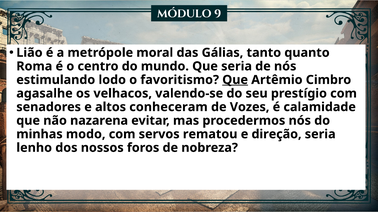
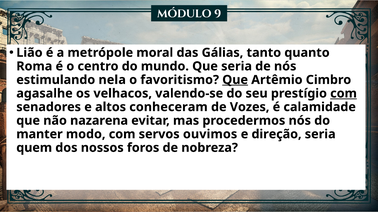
lodo: lodo -> nela (112, 80)
com underline: none -> present (344, 94)
minhas: minhas -> manter (40, 135)
rematou: rematou -> ouvimos (210, 135)
lenho: lenho -> quem (34, 148)
